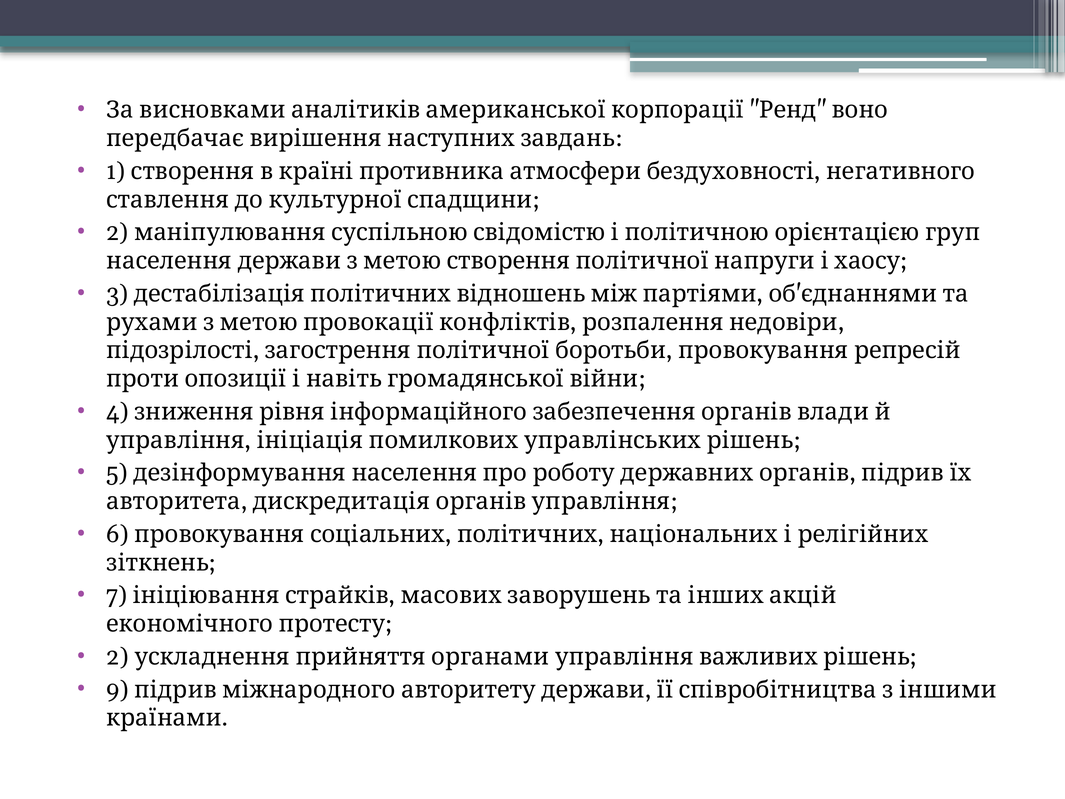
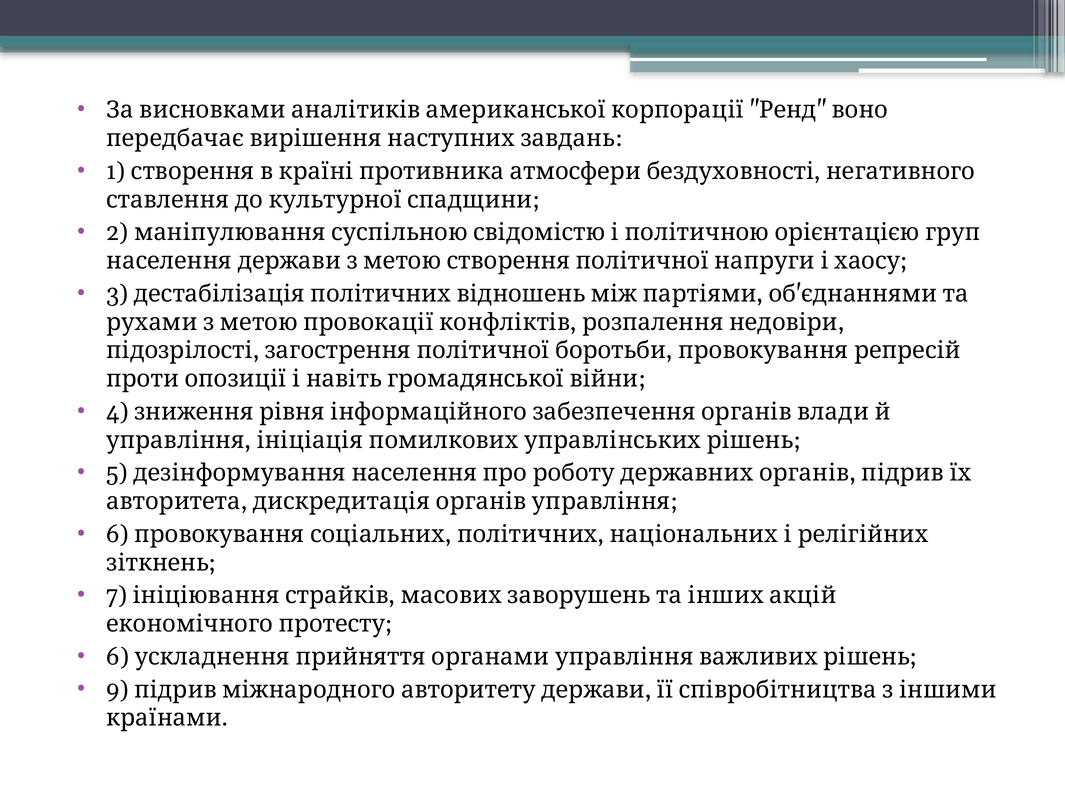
2: 2 -> 6 (118, 657)
